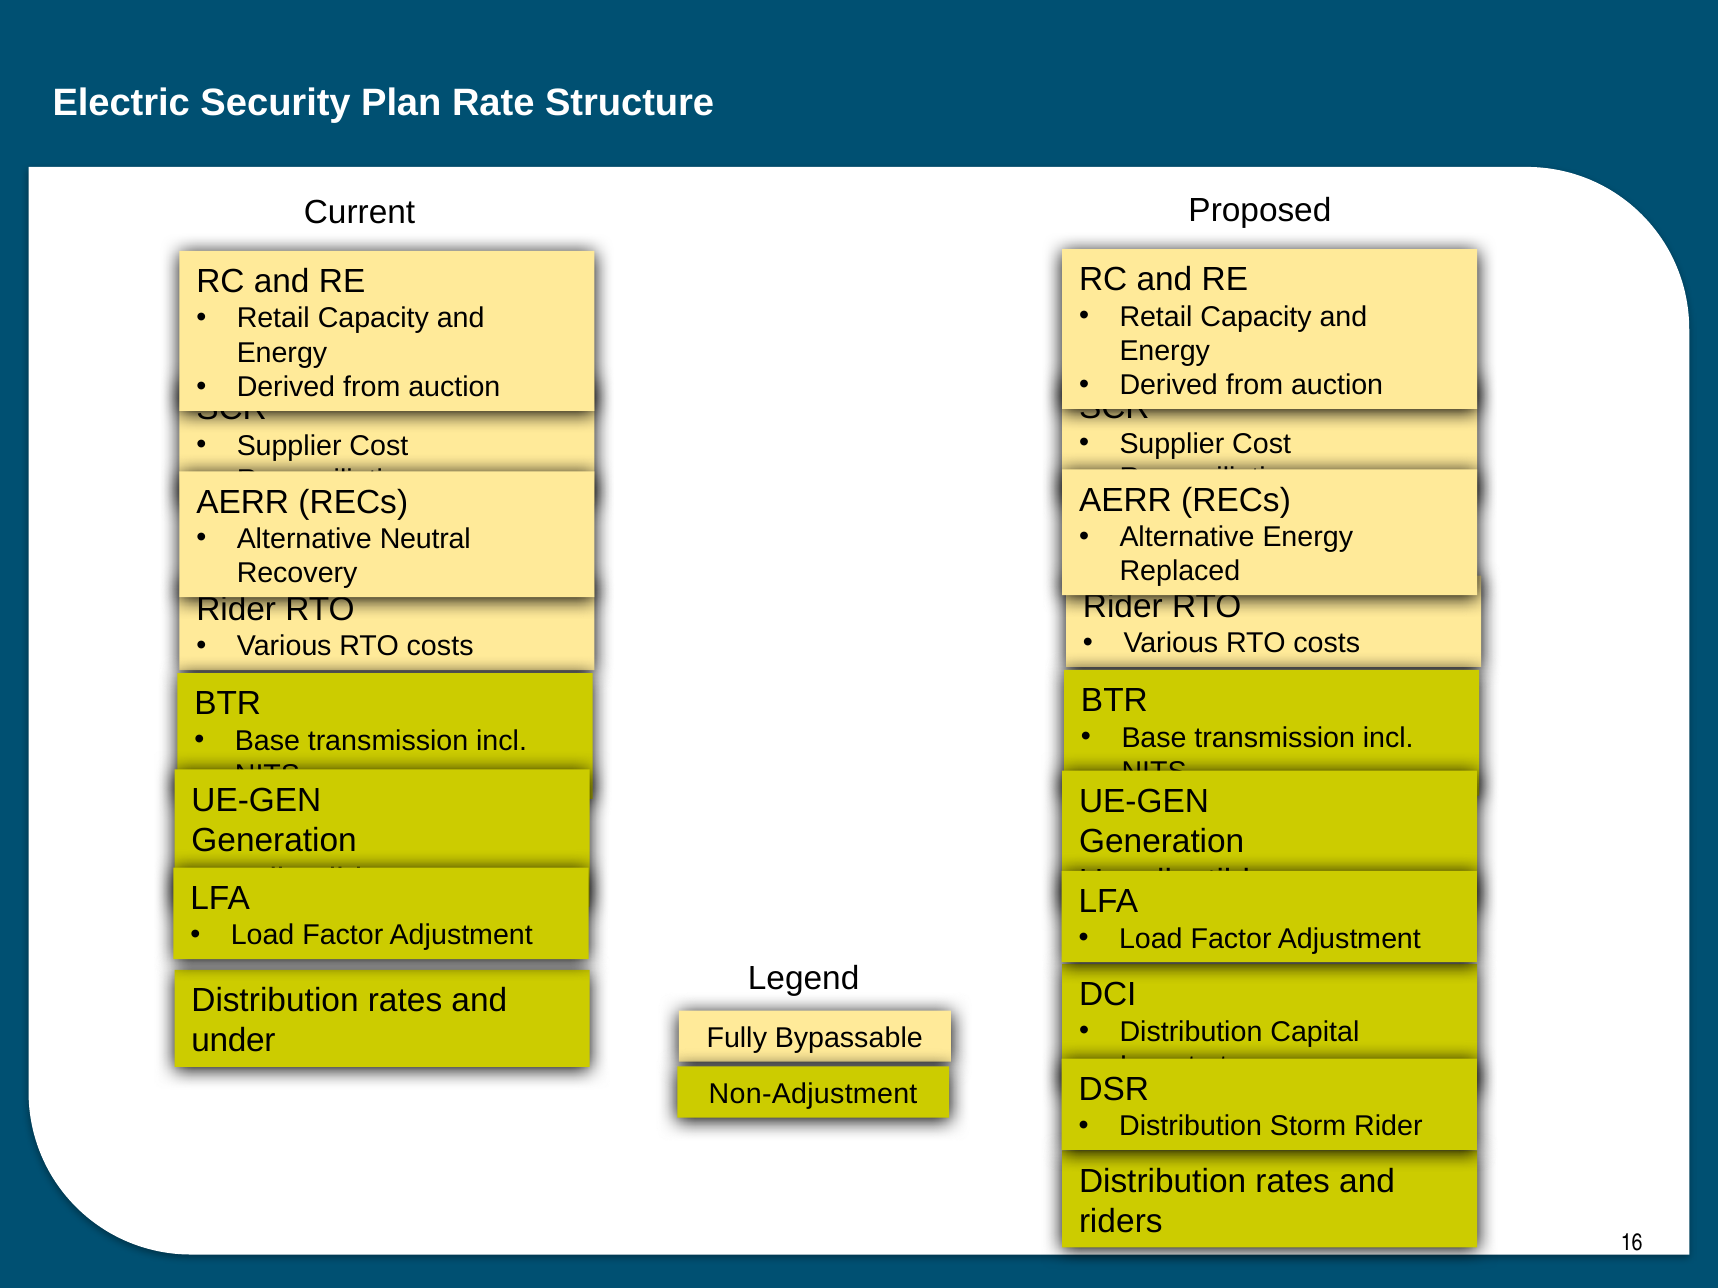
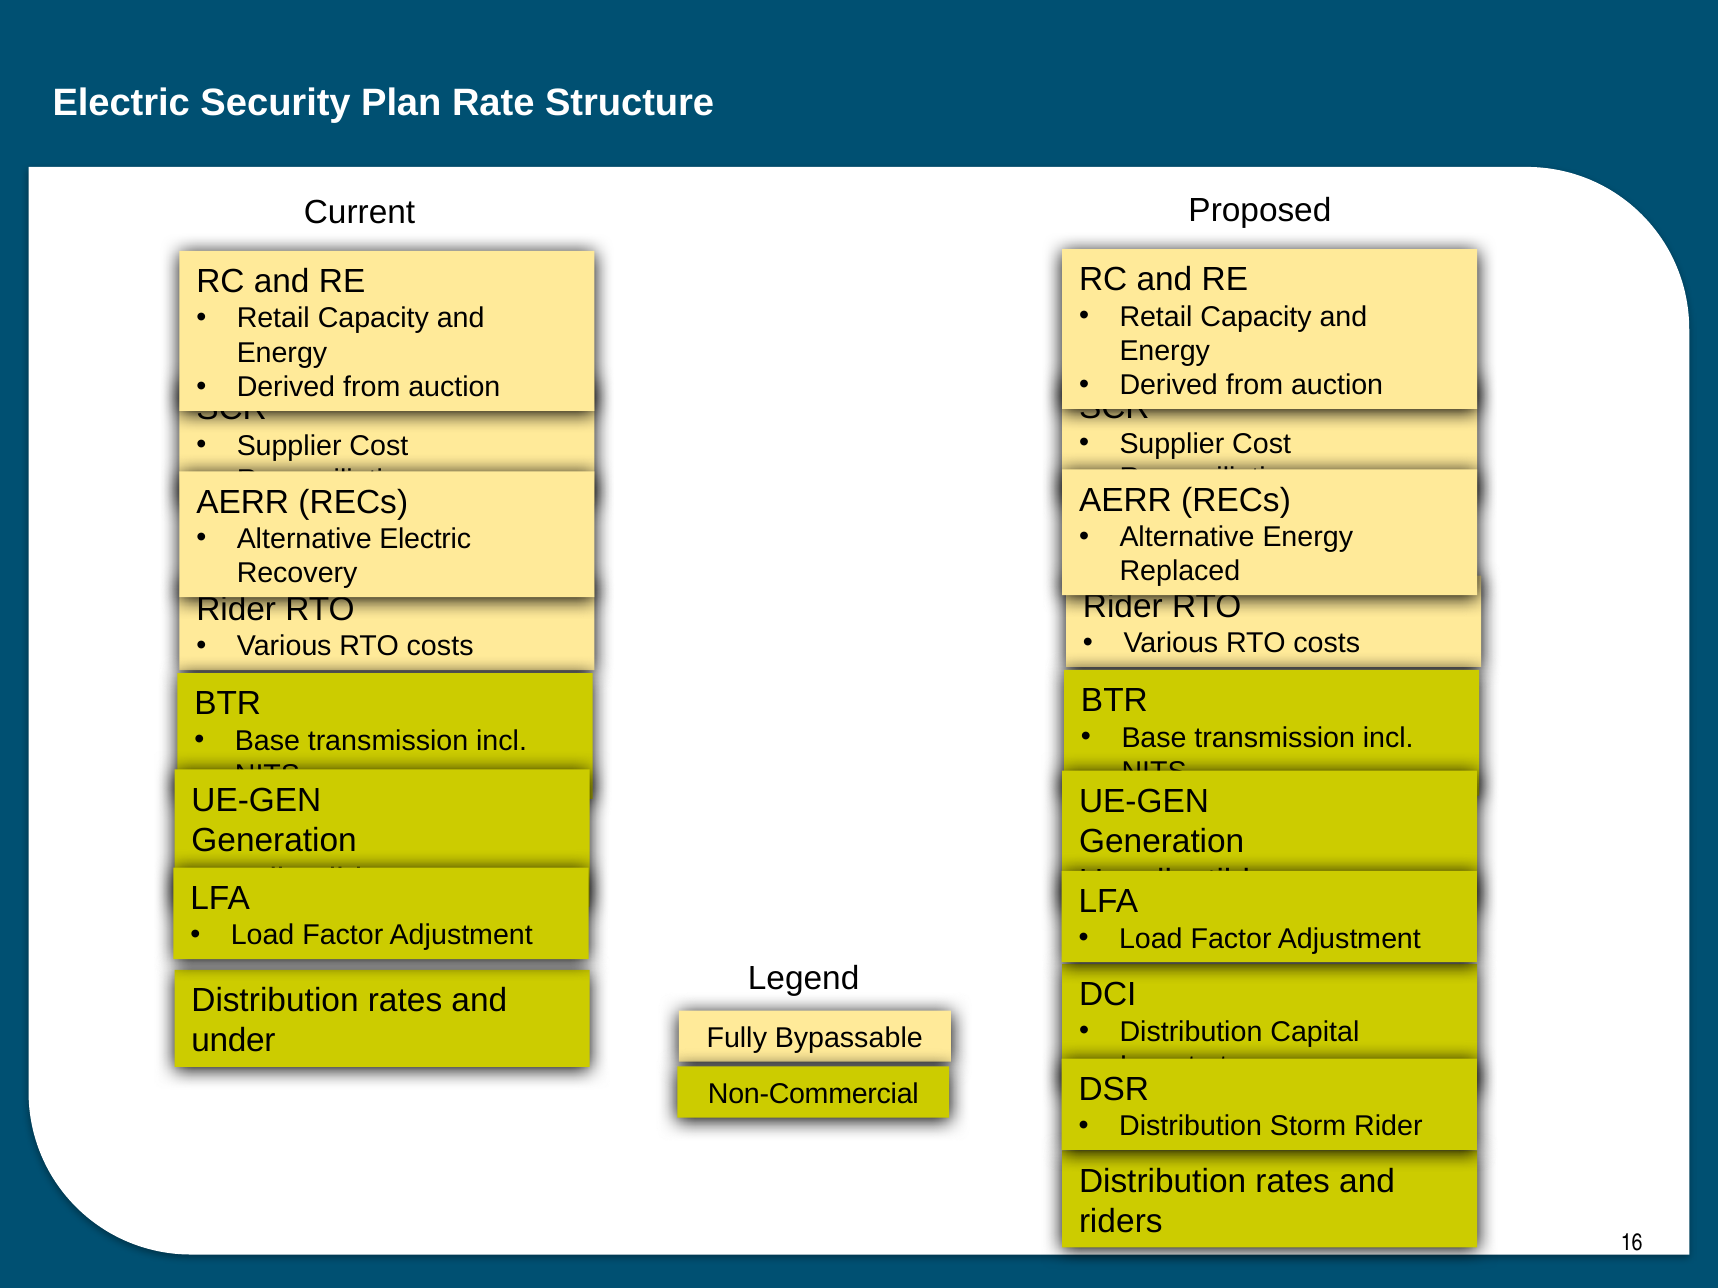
Alternative Neutral: Neutral -> Electric (425, 539)
Non-Adjustment: Non-Adjustment -> Non-Commercial (813, 1094)
